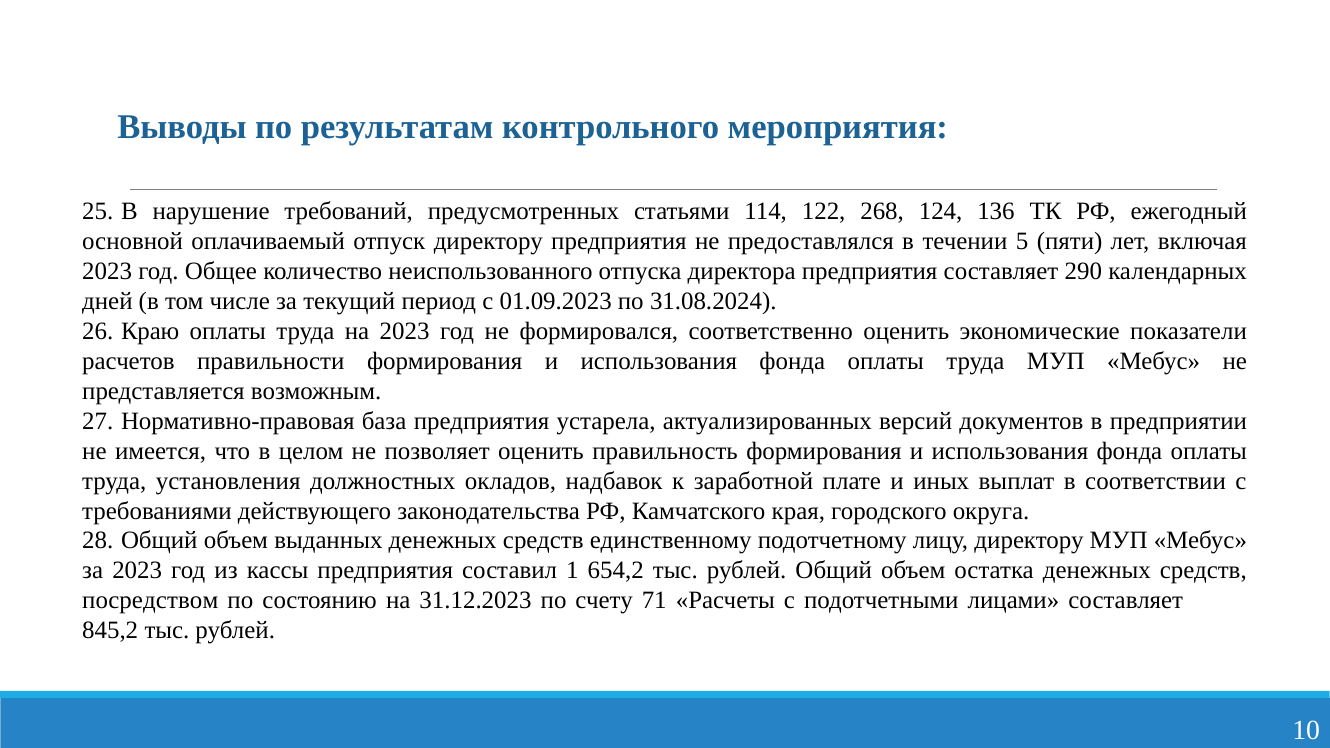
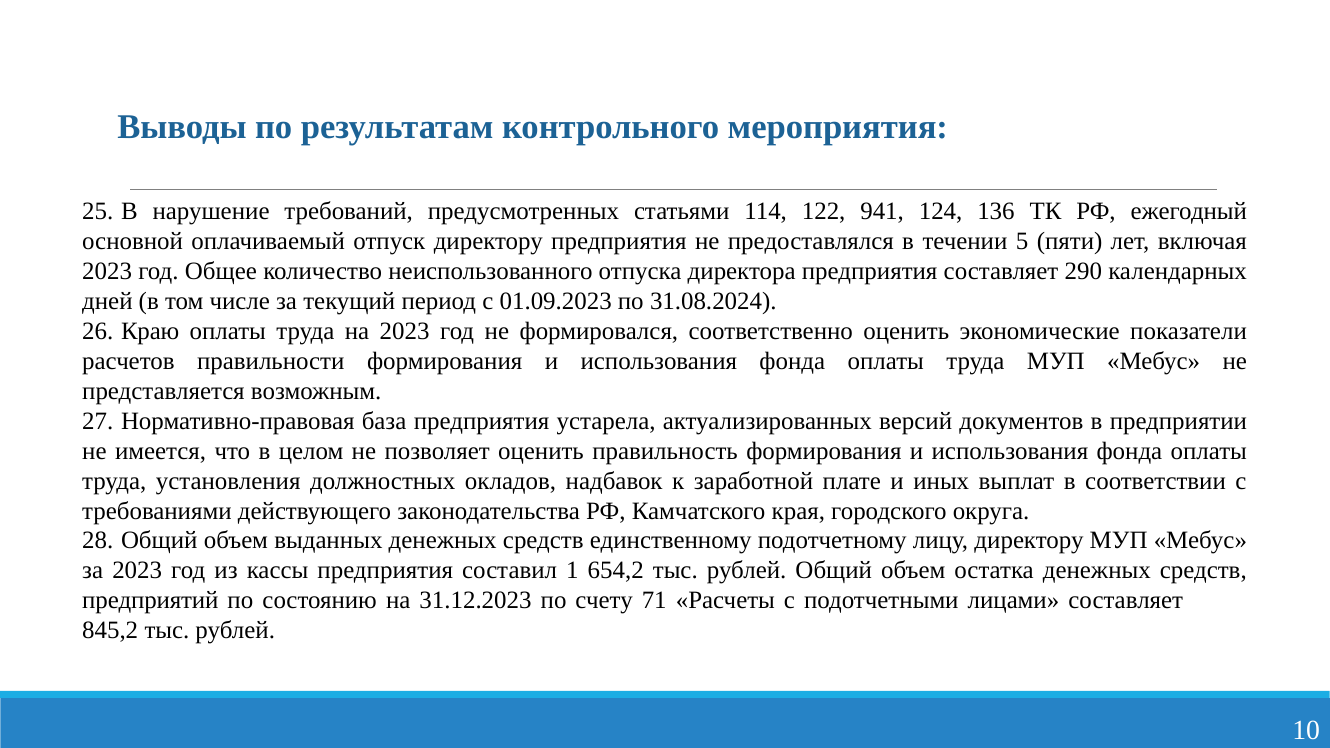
268: 268 -> 941 (882, 212)
посредством: посредством -> предприятий (150, 601)
